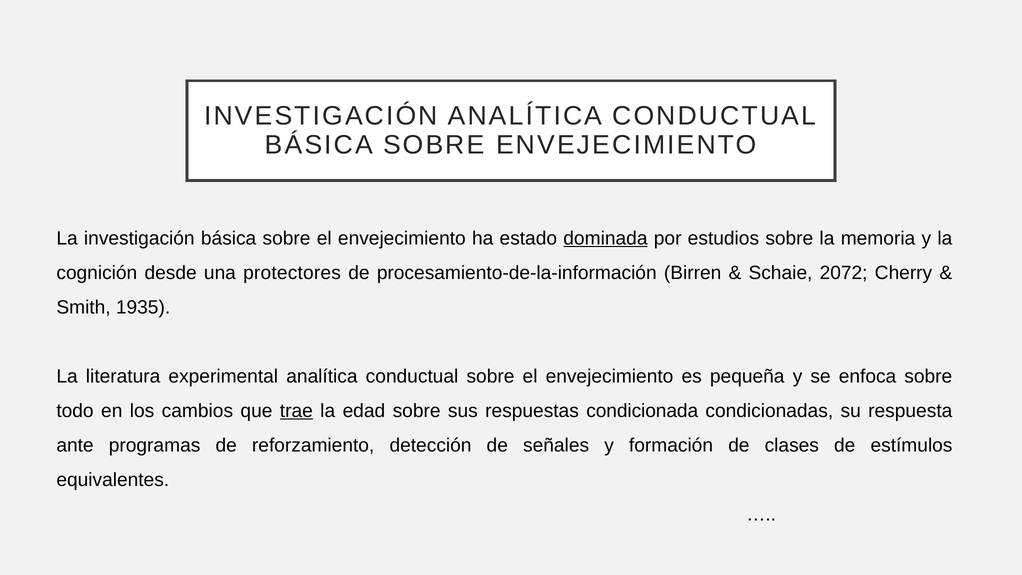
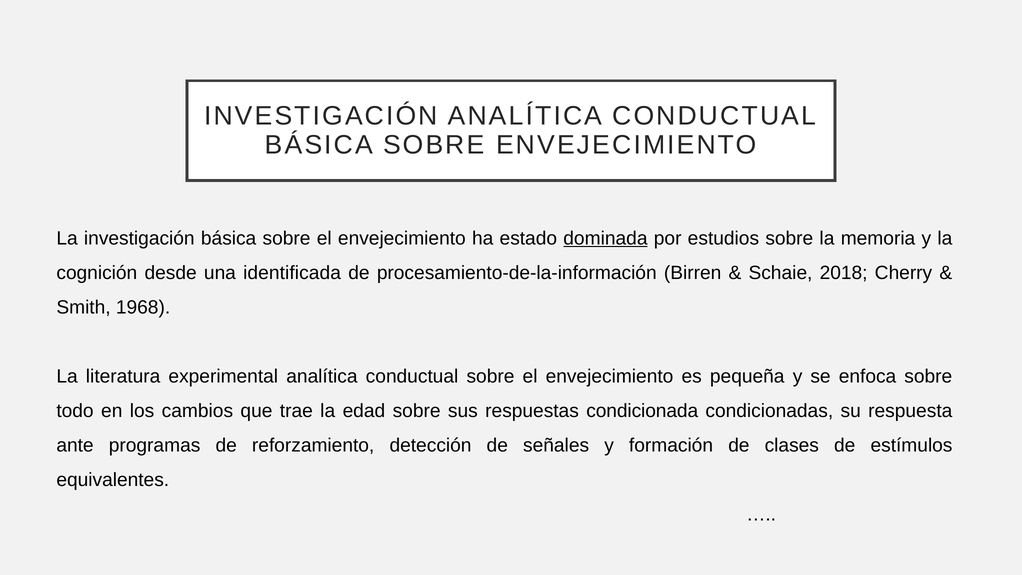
protectores: protectores -> identificada (292, 273)
2072: 2072 -> 2018 (844, 273)
1935: 1935 -> 1968 (143, 307)
trae underline: present -> none (296, 411)
